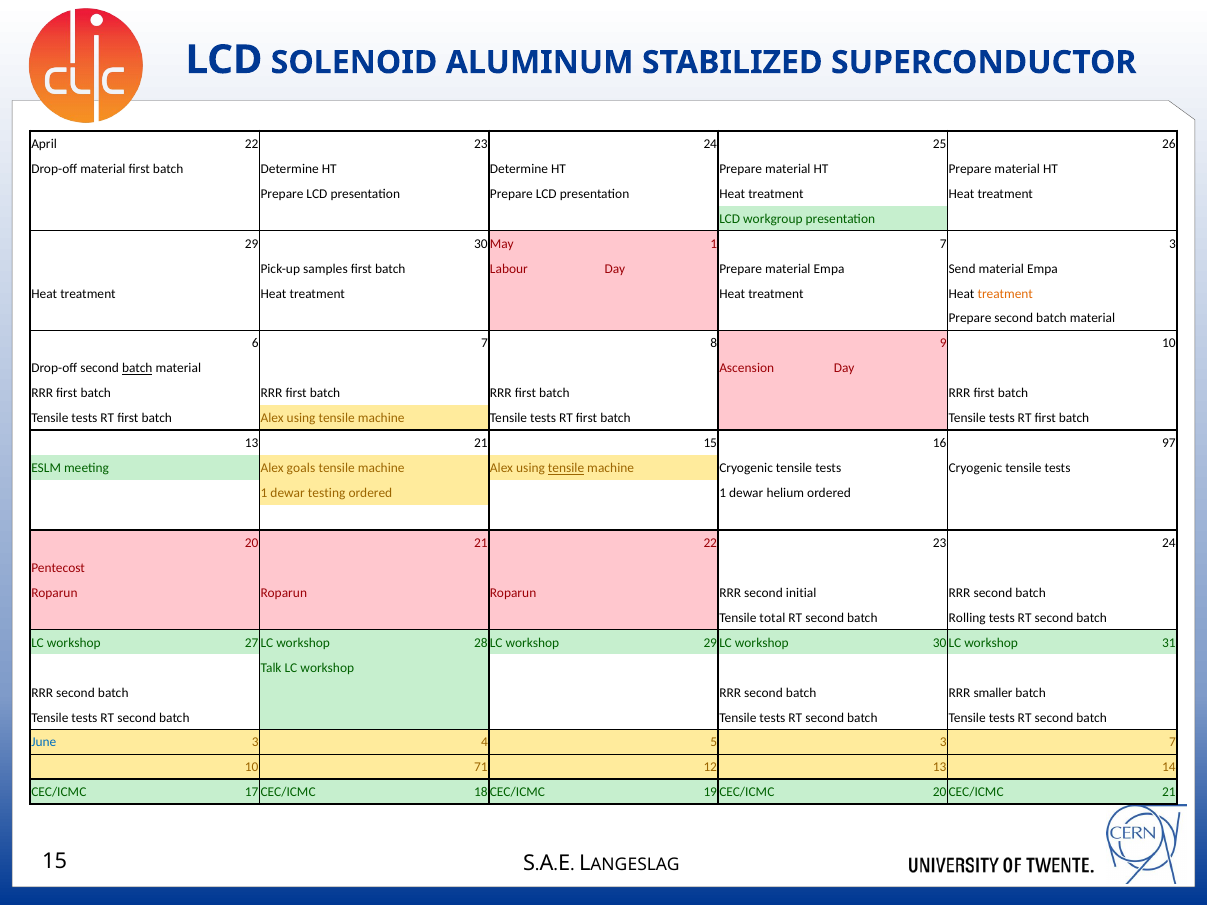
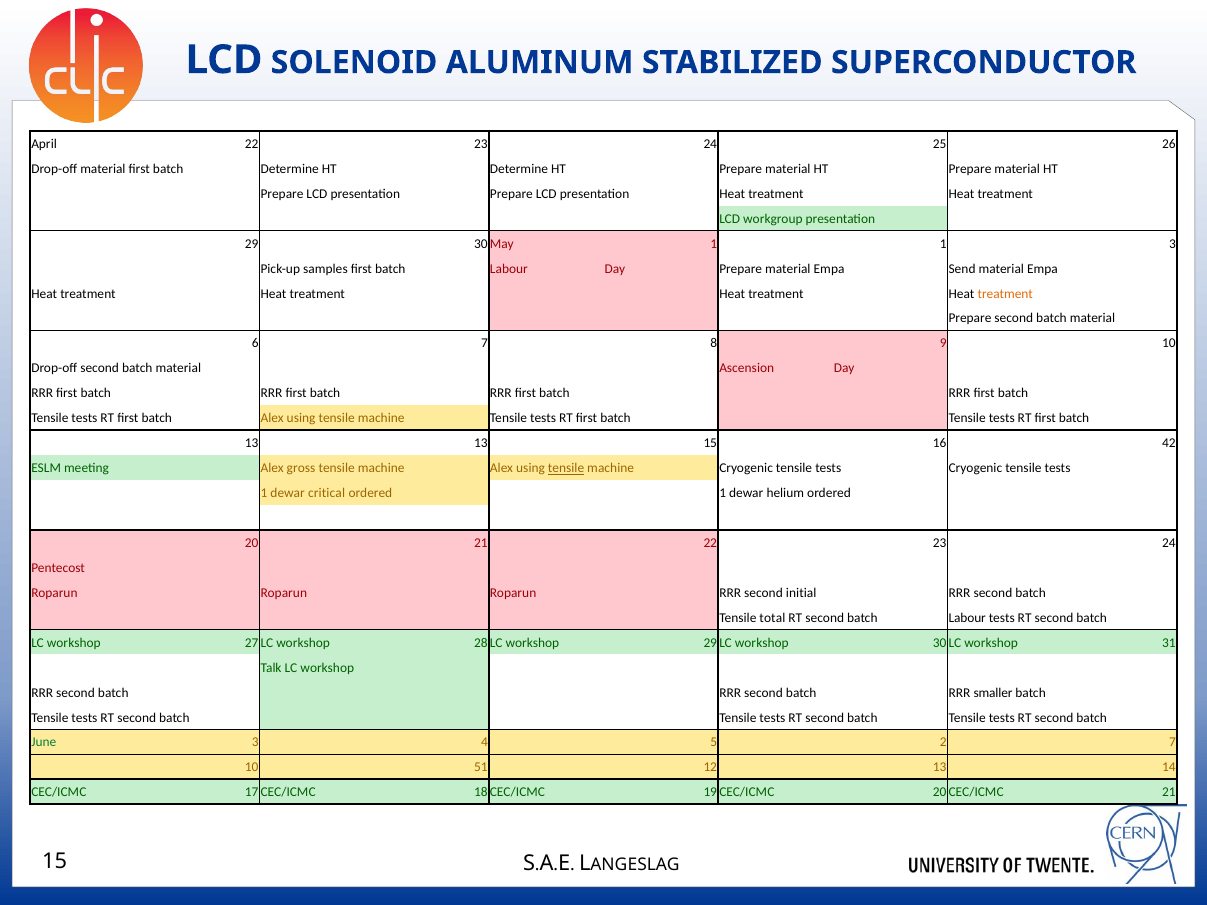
1 7: 7 -> 1 (943, 244)
batch underline: present -> none (137, 369)
13 21: 21 -> 13 (481, 443)
97: 97 -> 42 (1169, 443)
goals: goals -> gross (301, 468)
testing: testing -> critical (327, 493)
second batch Rolling: Rolling -> Labour (967, 618)
June colour: blue -> green (44, 743)
5 3: 3 -> 2 (943, 743)
71: 71 -> 51 (481, 768)
